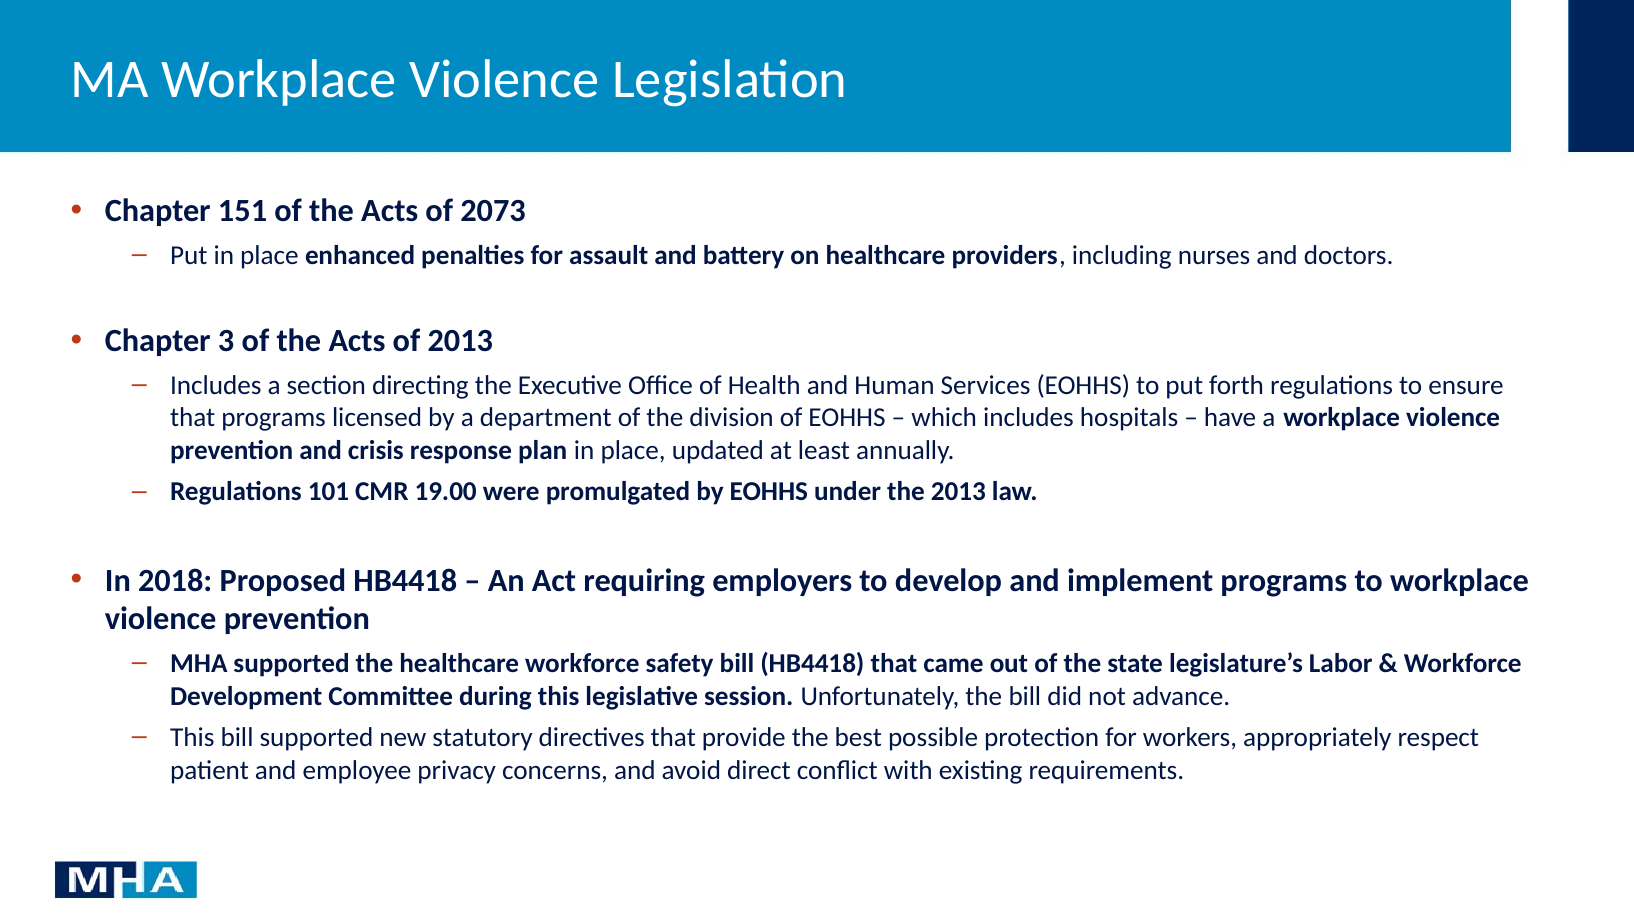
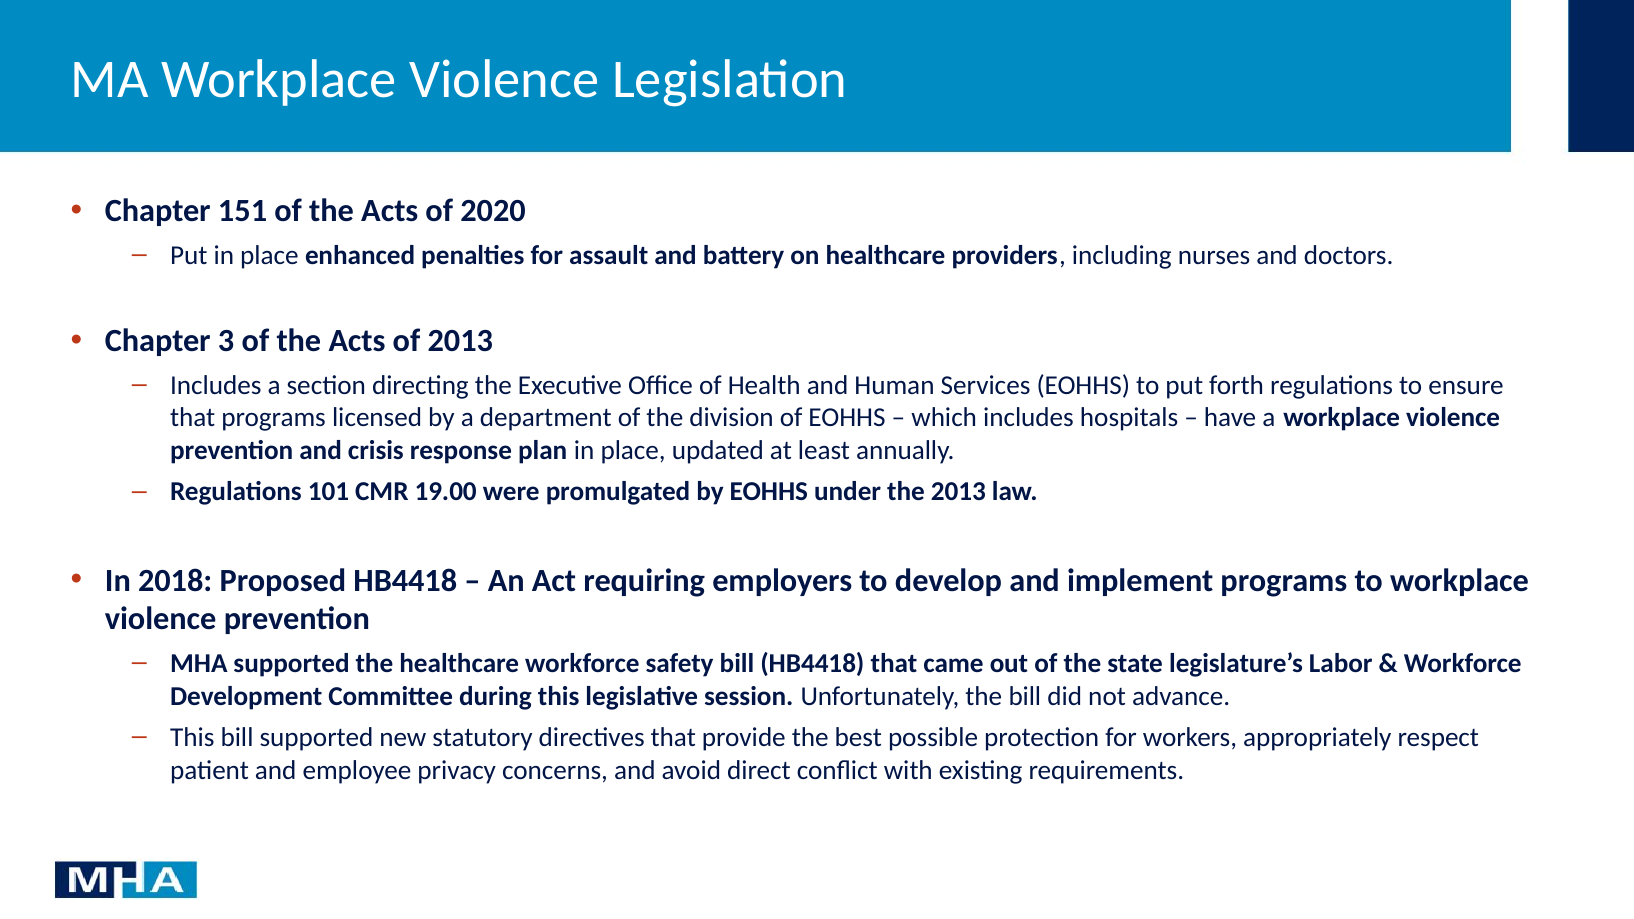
2073: 2073 -> 2020 (493, 211)
